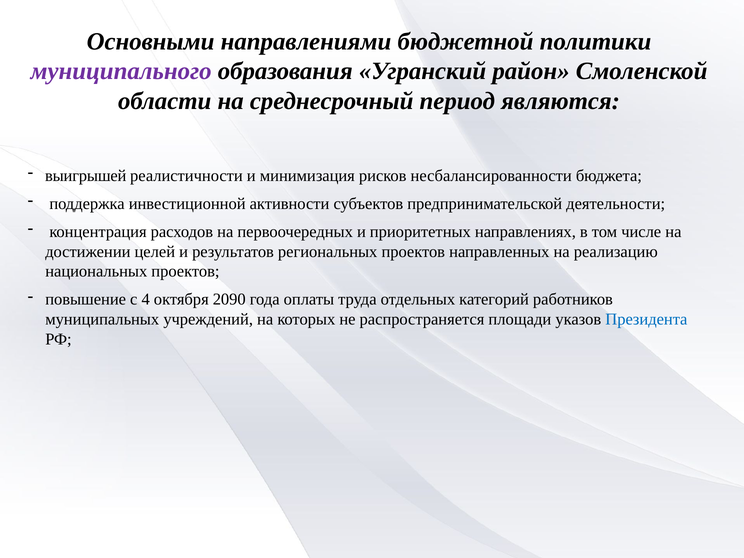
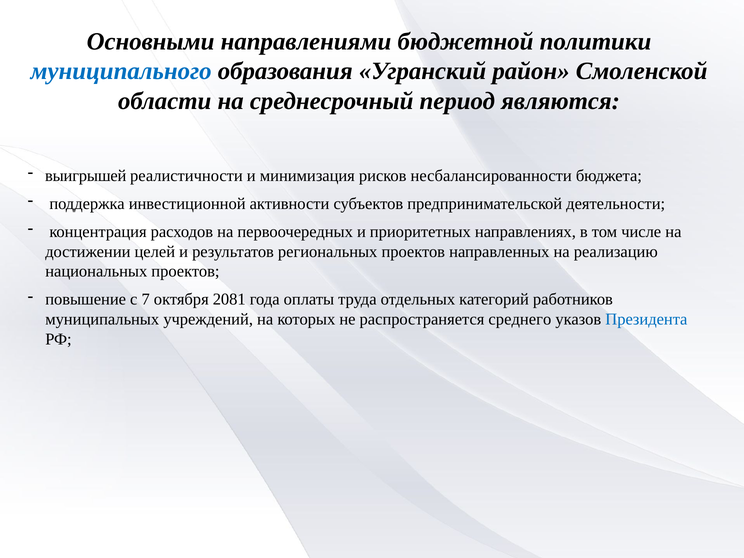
муниципального colour: purple -> blue (121, 71)
4: 4 -> 7 (146, 300)
2090: 2090 -> 2081 (229, 300)
площади: площади -> среднего (520, 319)
